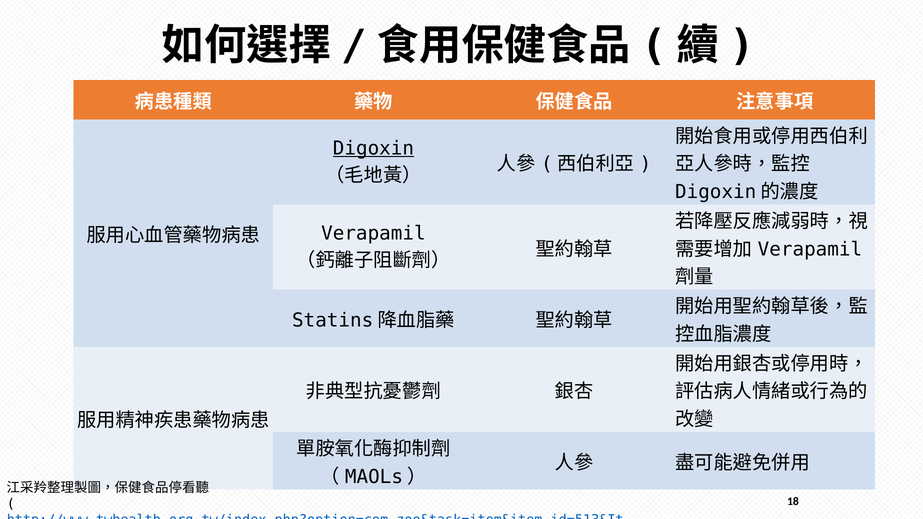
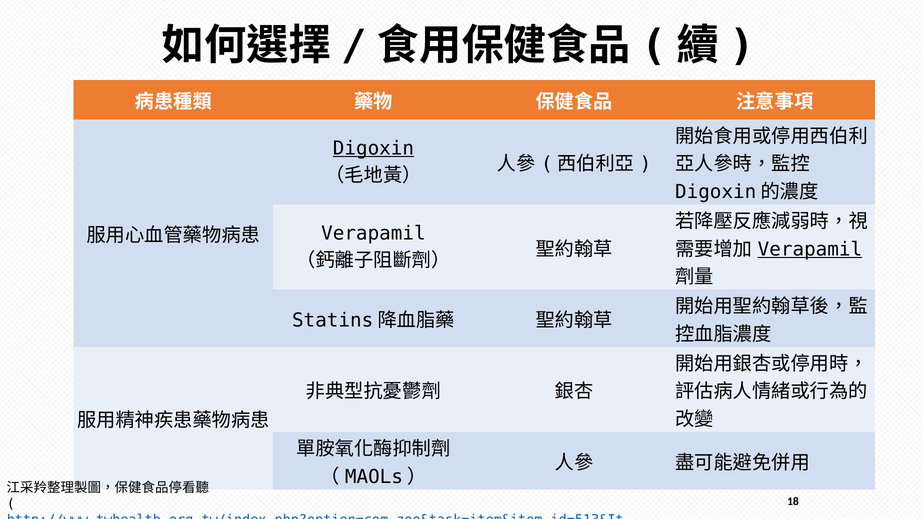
Verapamil underline: none -> present (810, 249)
